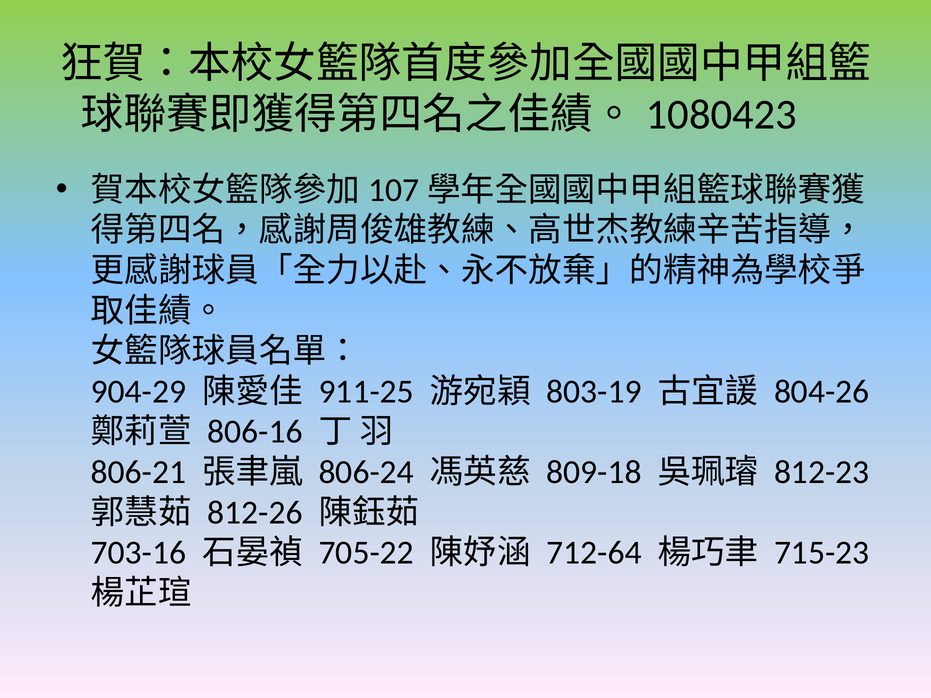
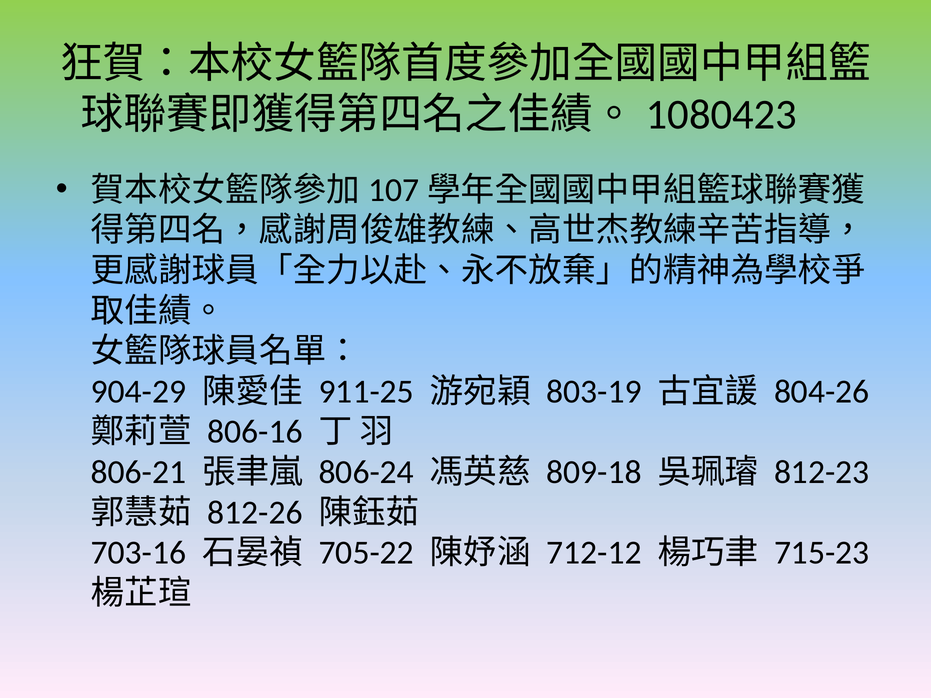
712-64: 712-64 -> 712-12 (594, 553)
